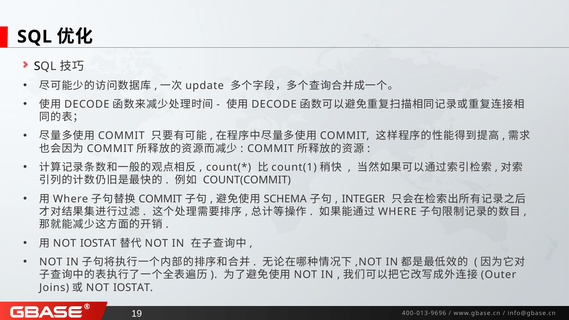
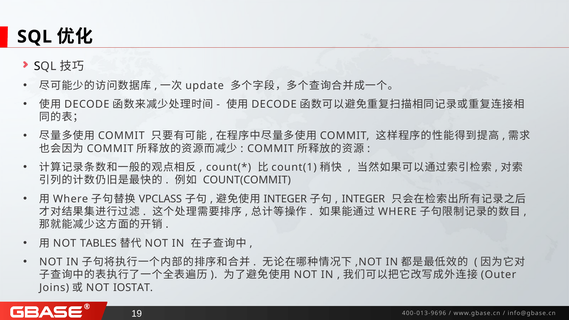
COMMIT: COMMIT -> VPCLASS (160, 199)
SCHEMA: SCHEMA -> INTEGER (285, 199)
IOSTAT: IOSTAT -> TABLES (98, 243)
